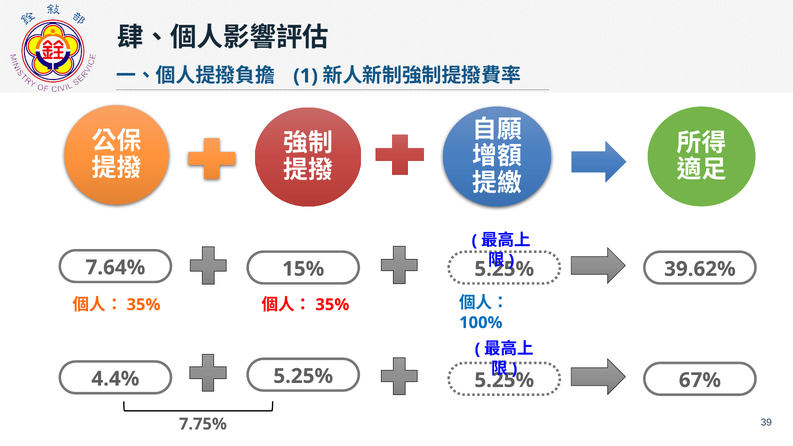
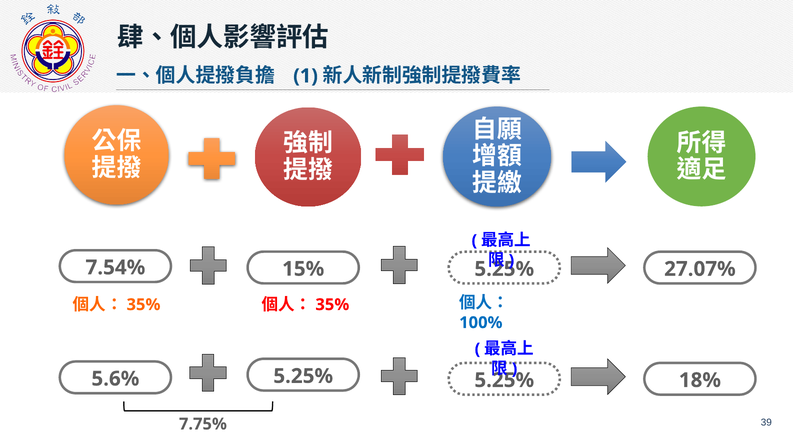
7.64%: 7.64% -> 7.54% (115, 268)
39.62%: 39.62% -> 27.07% (700, 269)
4.4%: 4.4% -> 5.6% (115, 379)
67%: 67% -> 18% (700, 380)
